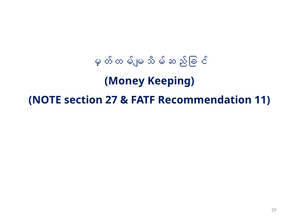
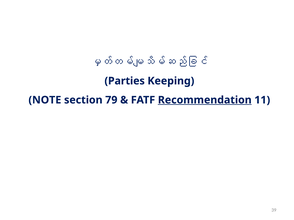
Money: Money -> Parties (125, 81)
27: 27 -> 79 (111, 100)
Recommendation underline: none -> present (205, 100)
